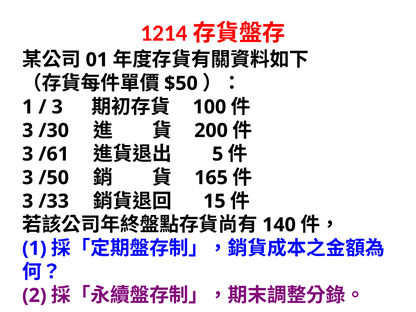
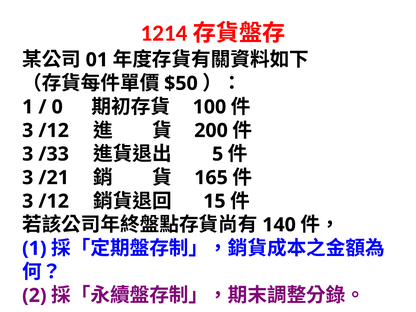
3: 3 -> 0 (57, 107)
/30: /30 -> /12 (54, 131)
/61: /61 -> /33 (54, 154)
/50: /50 -> /21 (54, 178)
/33: /33 -> /12 (54, 201)
